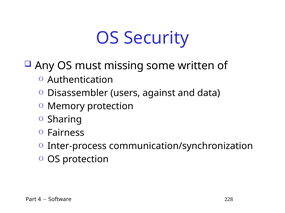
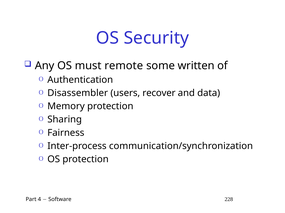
missing: missing -> remote (124, 66)
against: against -> recover (159, 93)
